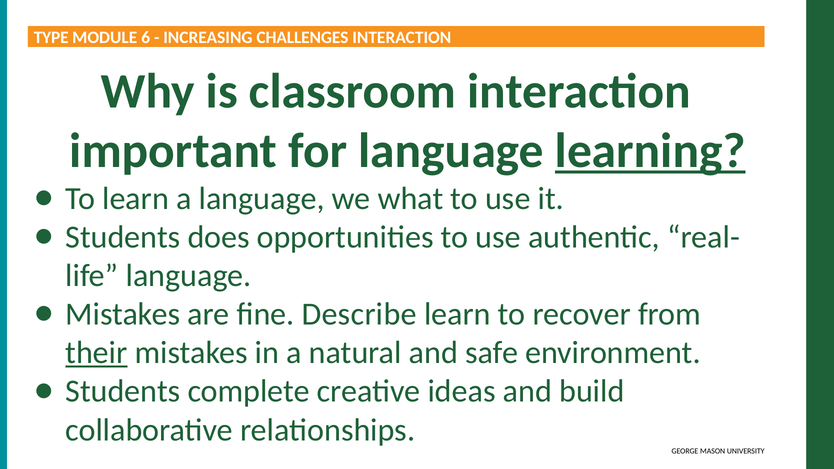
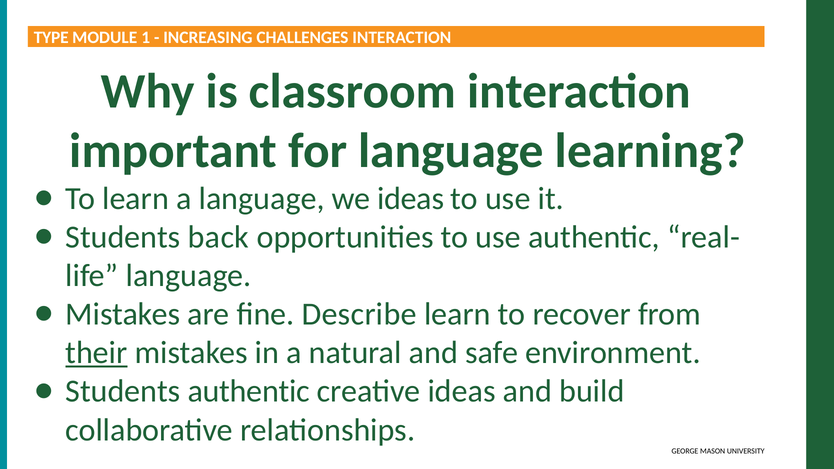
6: 6 -> 1 (146, 38)
learning underline: present -> none (650, 151)
we what: what -> ideas (411, 199)
does: does -> back (218, 237)
Students complete: complete -> authentic (249, 391)
